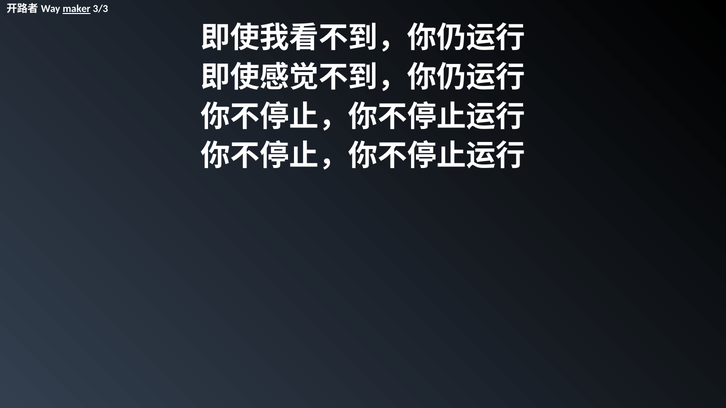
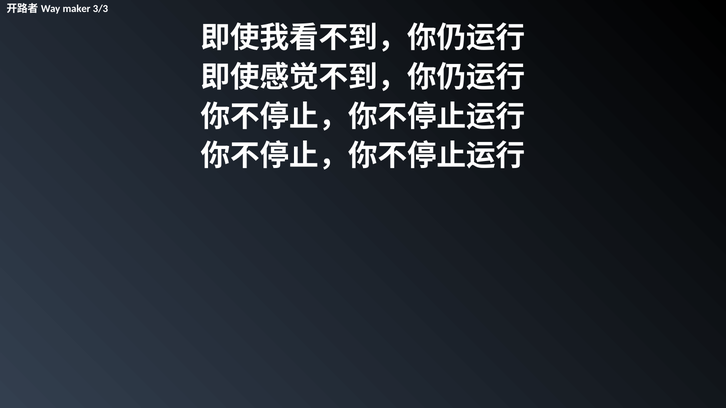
maker underline: present -> none (77, 9)
